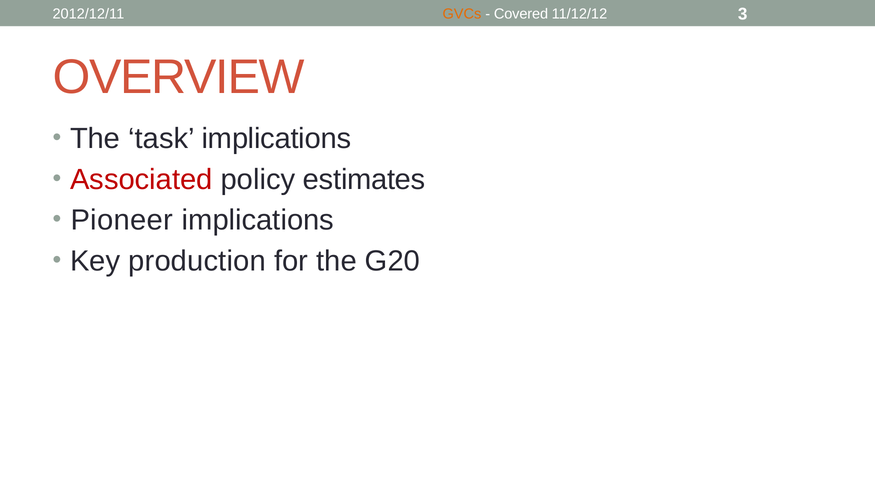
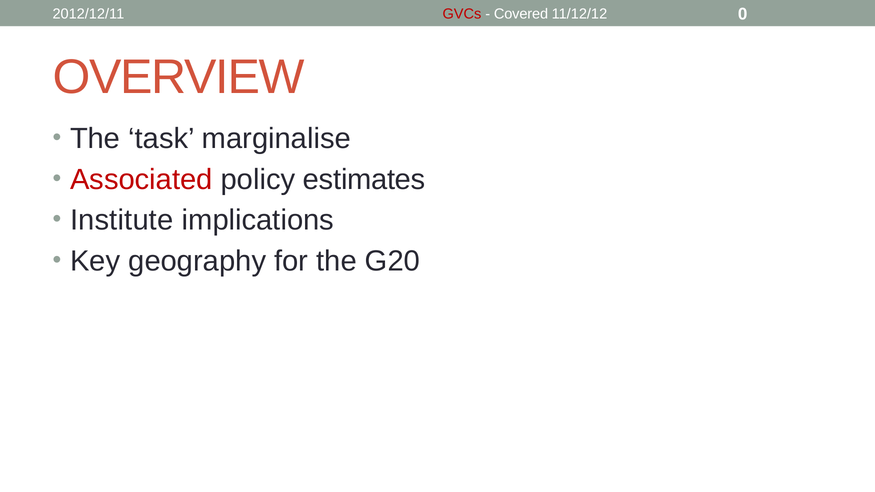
GVCs colour: orange -> red (462, 14)
3: 3 -> 0 (743, 14)
task implications: implications -> marginalise (276, 139)
Pioneer: Pioneer -> Institute (122, 220)
production: production -> geography (197, 261)
